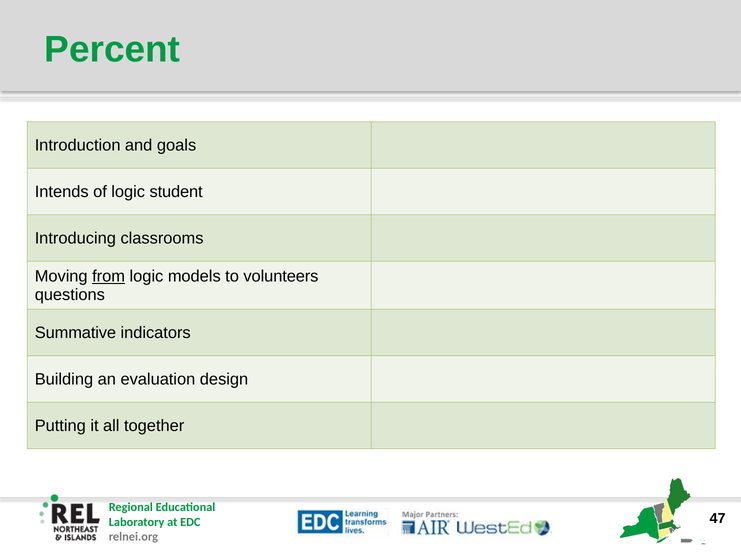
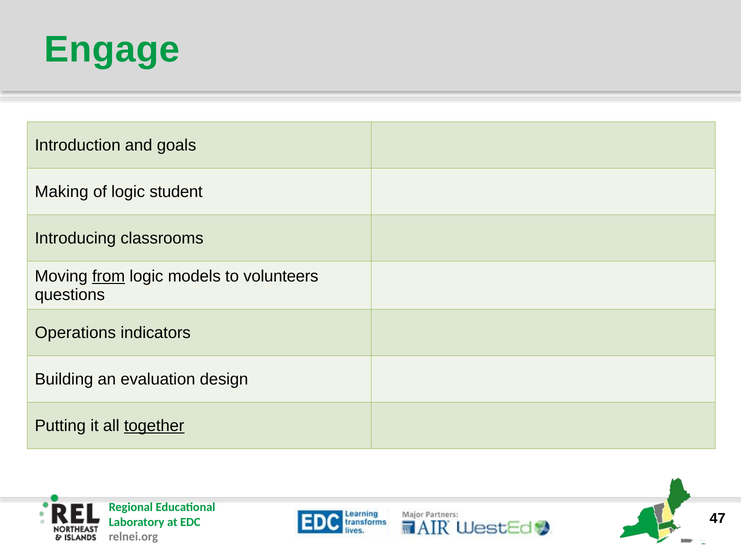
Percent: Percent -> Engage (112, 50)
Intends: Intends -> Making (62, 192)
Summative: Summative -> Operations (75, 333)
together underline: none -> present (154, 426)
